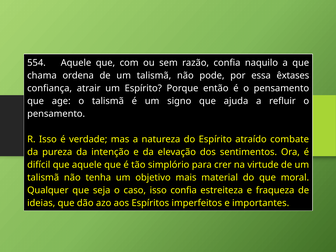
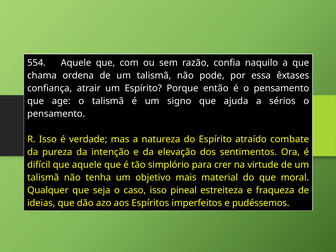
refluir: refluir -> sérios (282, 101)
isso confia: confia -> pineal (184, 190)
importantes: importantes -> pudéssemos (261, 203)
